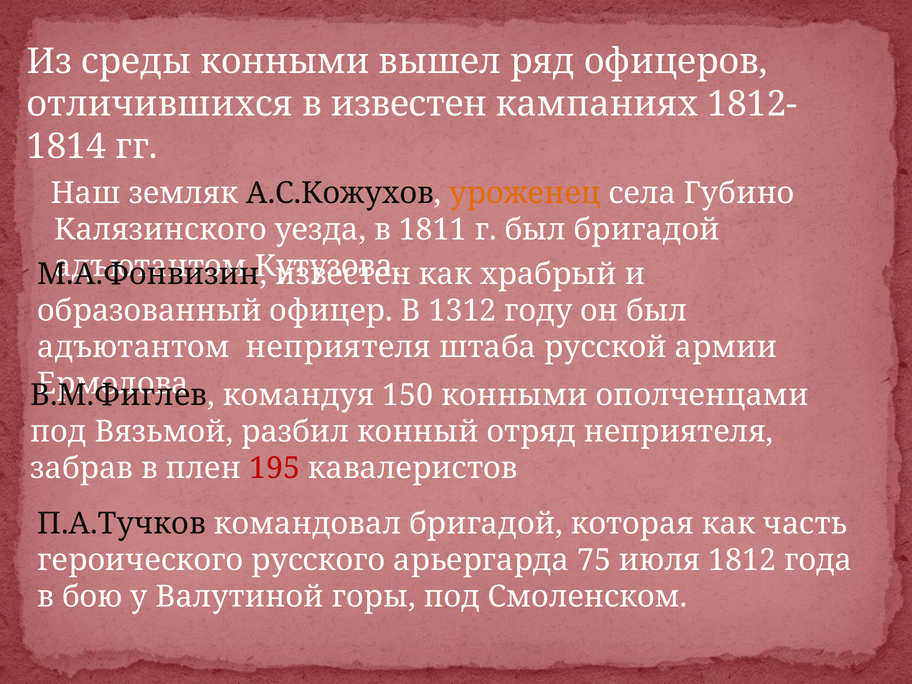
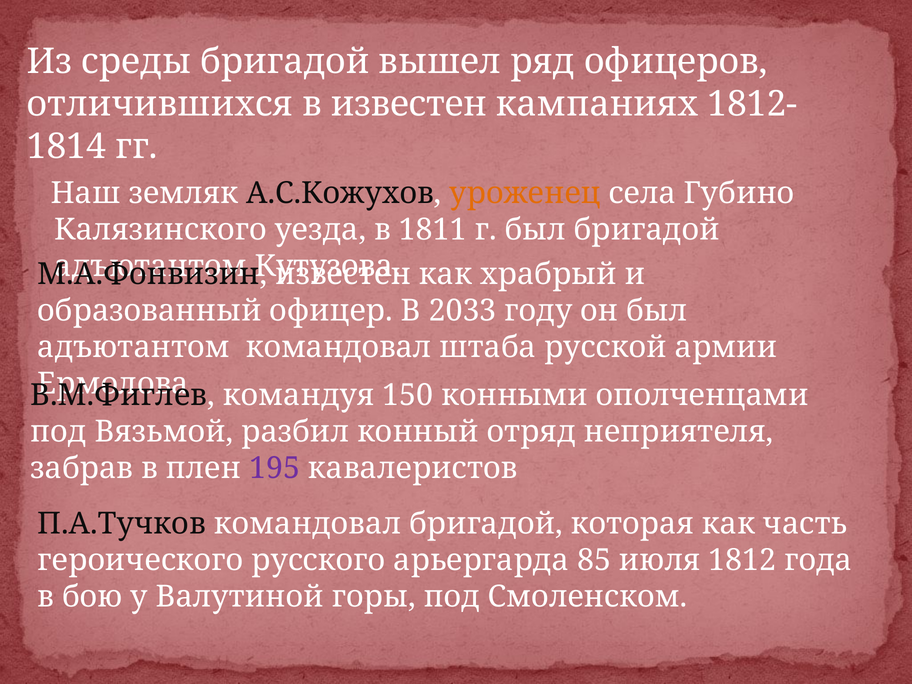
среды конными: конными -> бригадой (285, 61)
1312: 1312 -> 2033 (463, 311)
адъютантом неприятеля: неприятеля -> командовал (339, 347)
195 colour: red -> purple (275, 468)
75: 75 -> 85 (594, 560)
